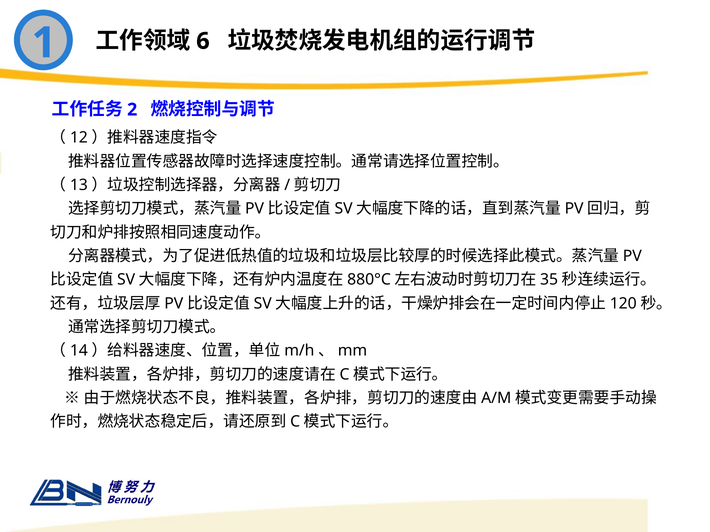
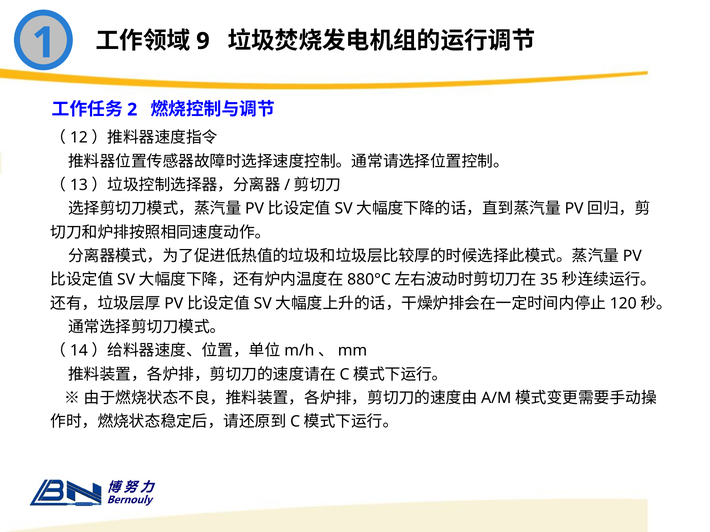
6: 6 -> 9 (203, 41)
